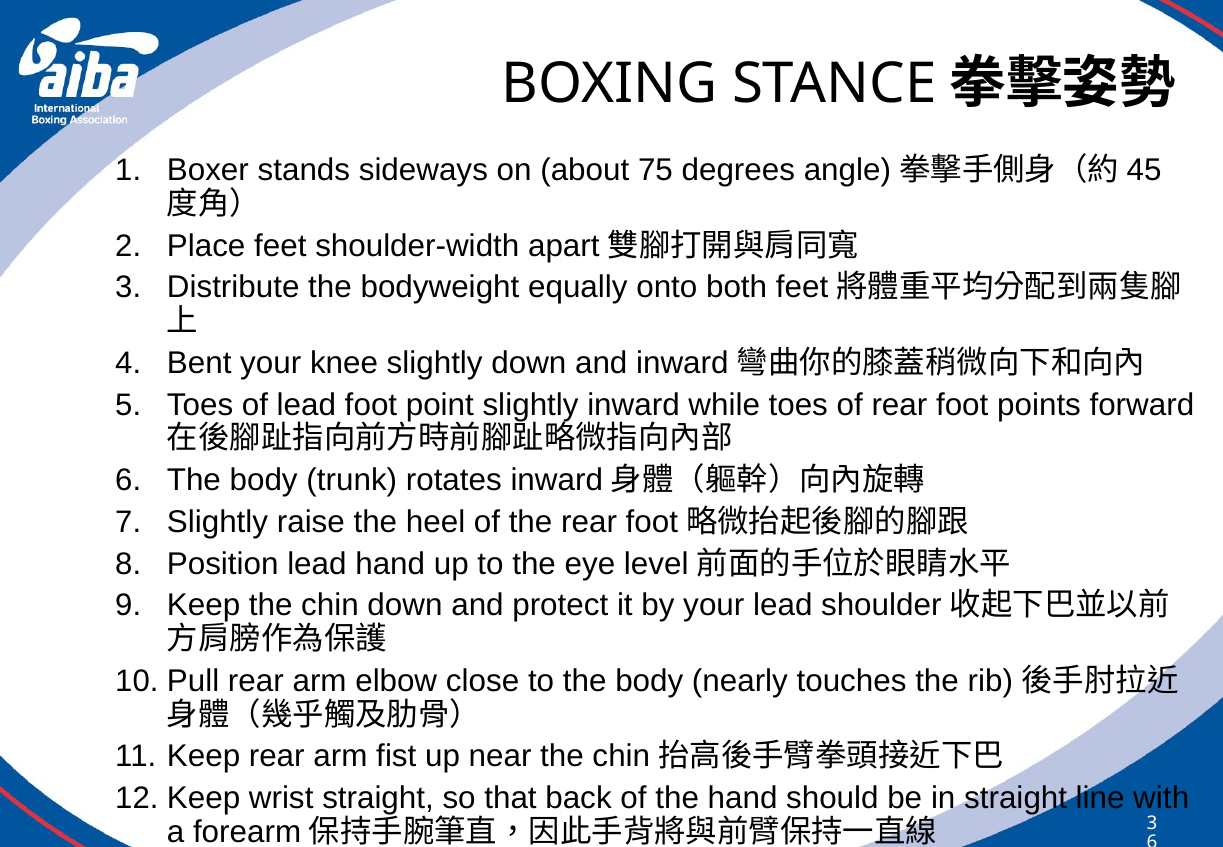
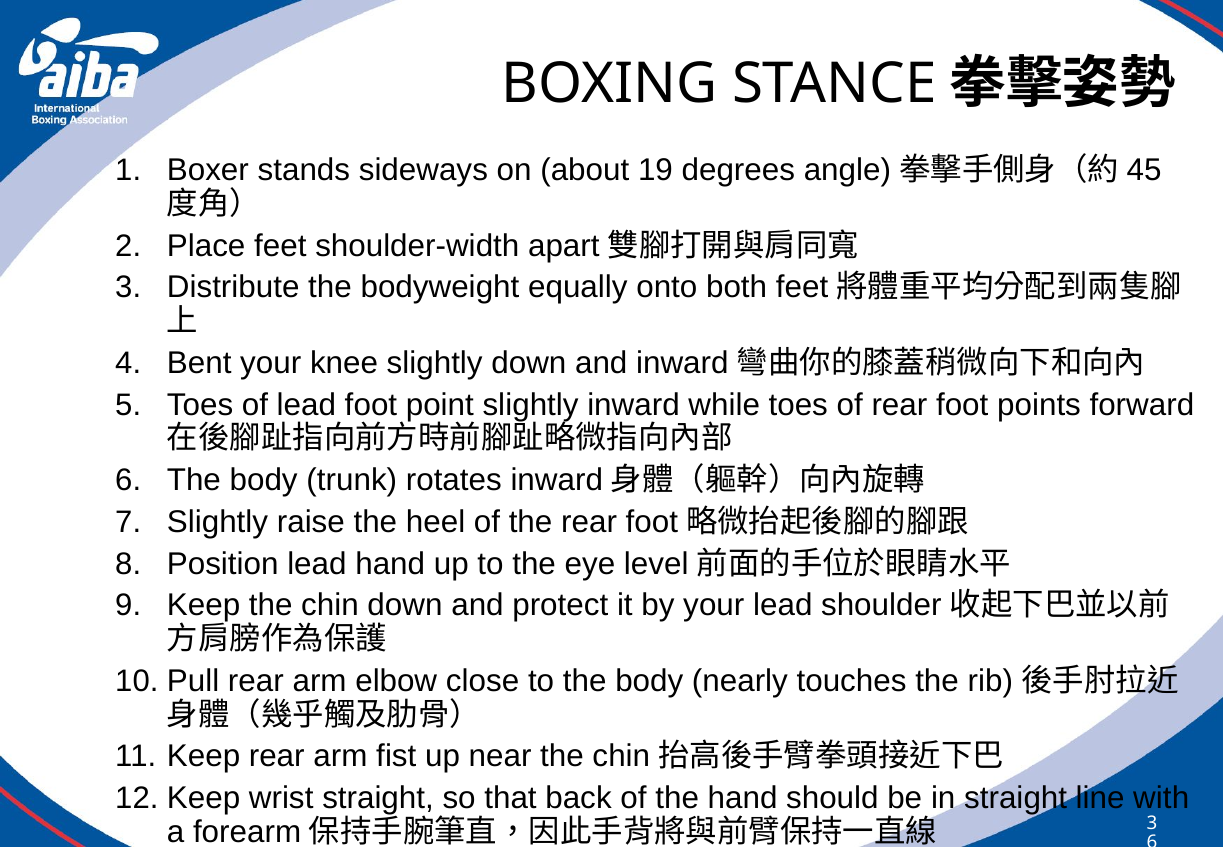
75: 75 -> 19 (655, 170)
